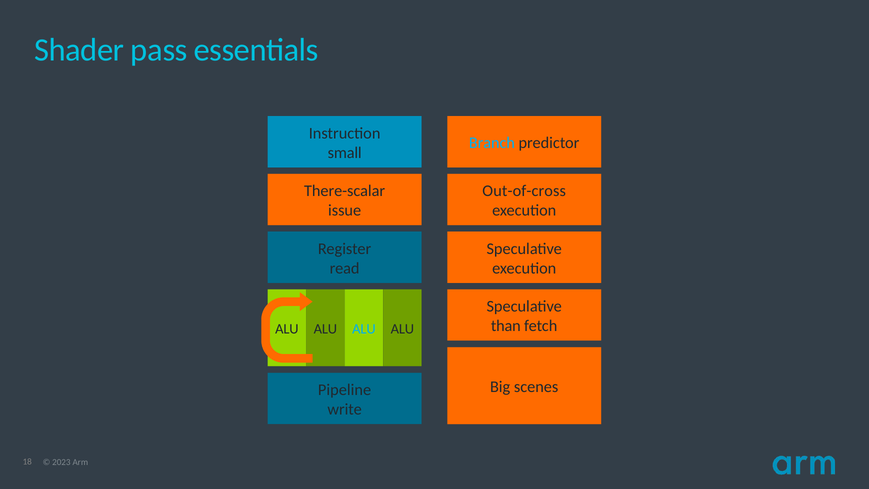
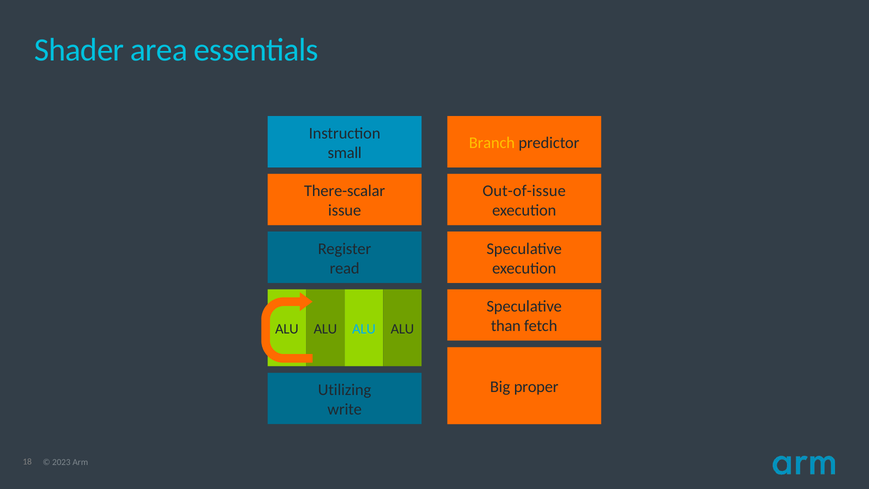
pass: pass -> area (159, 50)
Branch colour: light blue -> yellow (492, 143)
Out-of-cross: Out-of-cross -> Out-of-issue (524, 191)
scenes: scenes -> proper (536, 387)
Pipeline: Pipeline -> Utilizing (345, 390)
